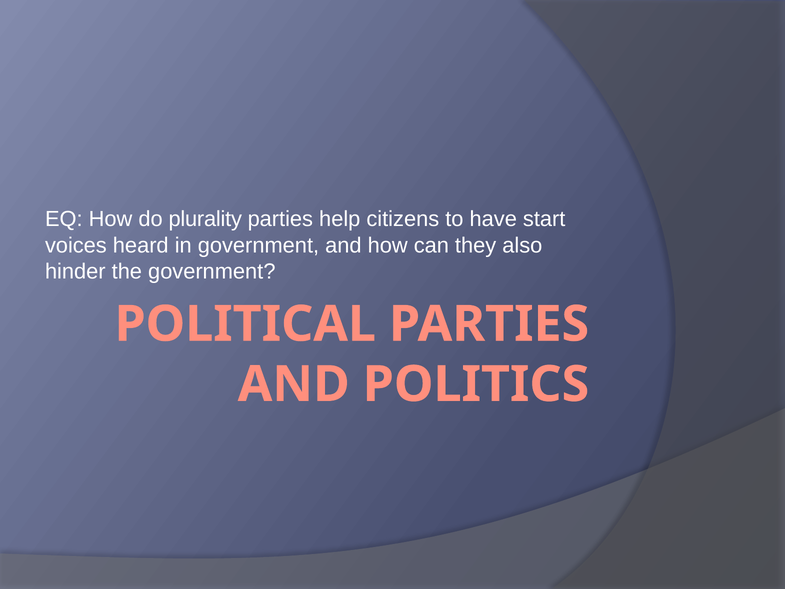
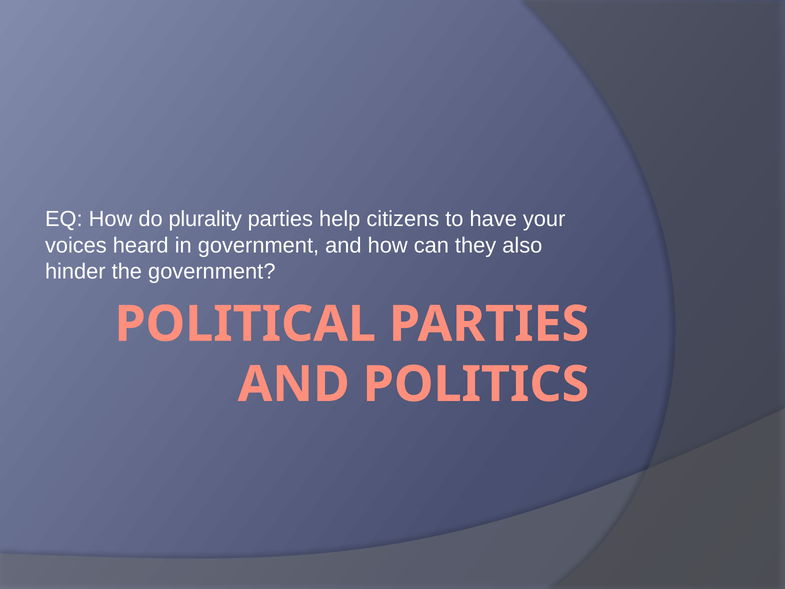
start: start -> your (544, 219)
